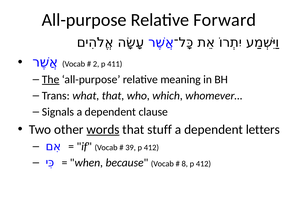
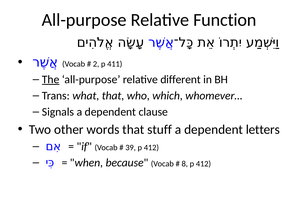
Forward: Forward -> Function (225, 20)
meaning: meaning -> different (181, 79)
words underline: present -> none (103, 129)
